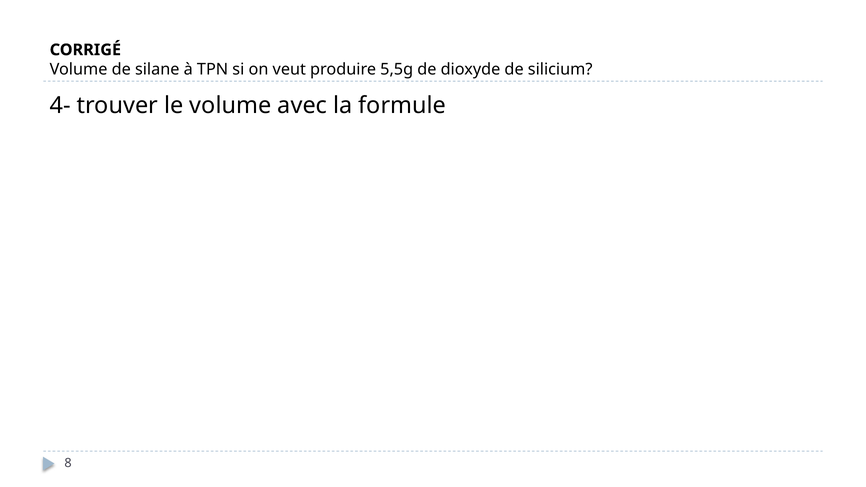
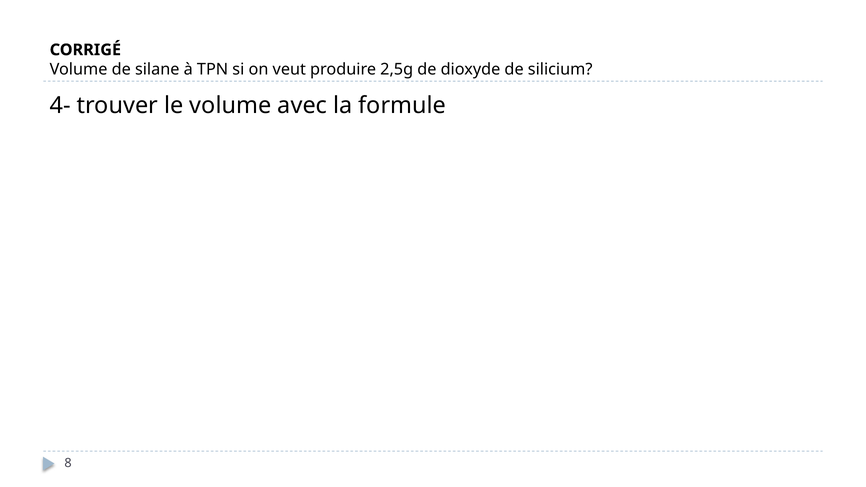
5,5g: 5,5g -> 2,5g (397, 69)
